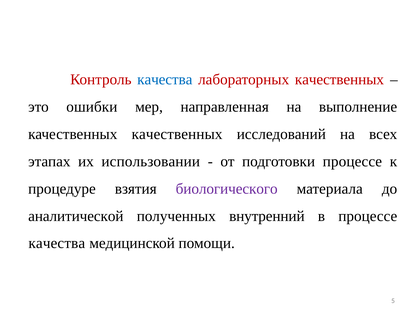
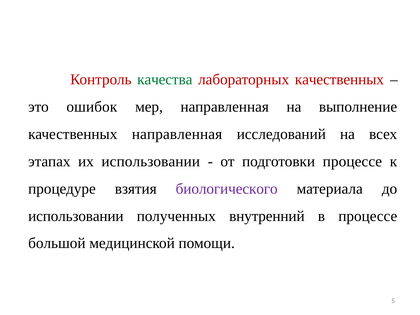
качества colour: blue -> green (165, 80)
ошибки: ошибки -> ошибок (92, 107)
качественных качественных: качественных -> направленная (177, 134)
аналитической: аналитической -> использовании (76, 216)
качества: качества -> большой (57, 243)
